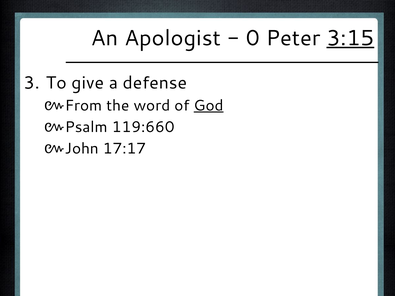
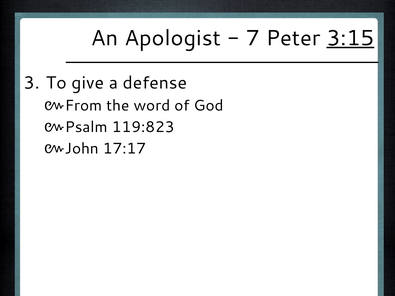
0: 0 -> 7 (253, 38)
God underline: present -> none (209, 106)
119:660: 119:660 -> 119:823 (143, 127)
